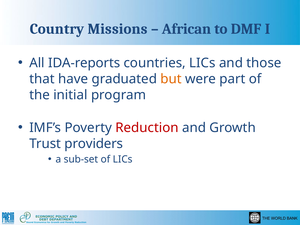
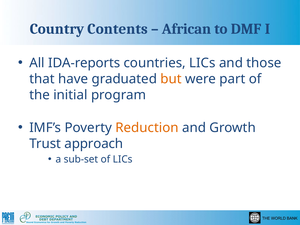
Missions: Missions -> Contents (118, 29)
Reduction colour: red -> orange (147, 128)
providers: providers -> approach (94, 144)
